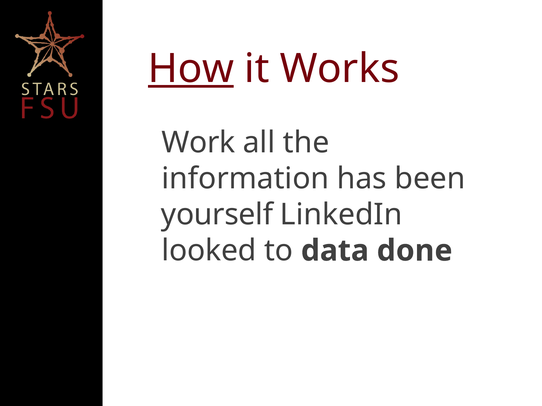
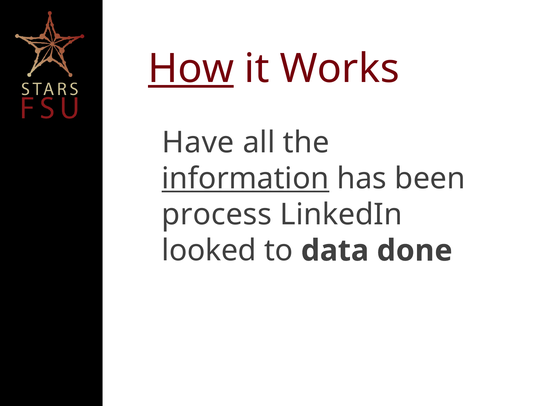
Work: Work -> Have (198, 143)
information underline: none -> present (245, 179)
yourself: yourself -> process (217, 215)
